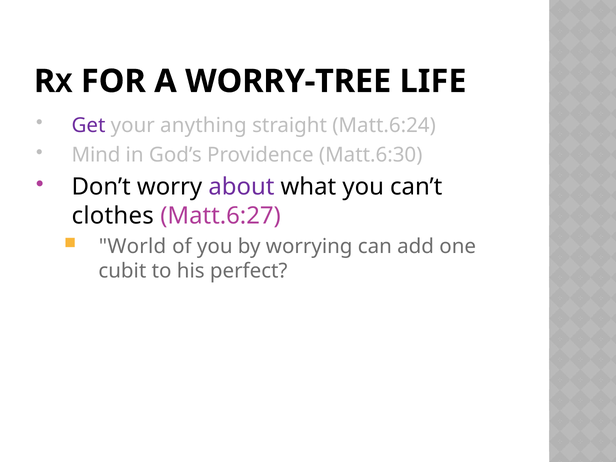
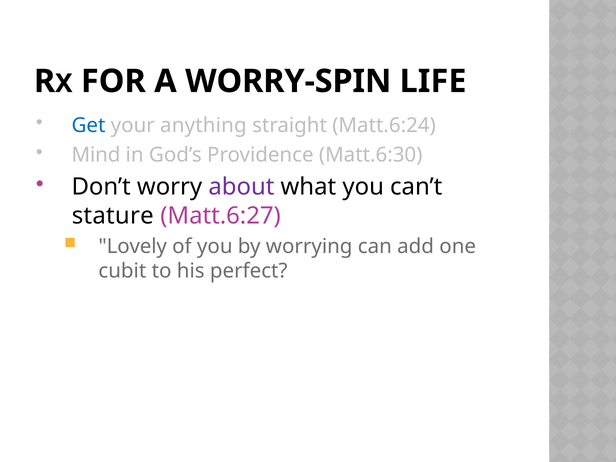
WORRY-TREE: WORRY-TREE -> WORRY-SPIN (288, 81)
Get colour: purple -> blue (88, 125)
clothes: clothes -> stature (113, 216)
World: World -> Lovely (133, 246)
